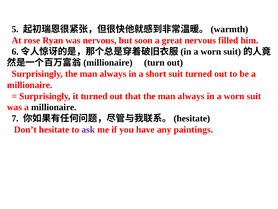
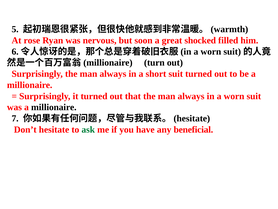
great nervous: nervous -> shocked (200, 40)
ask colour: purple -> green (88, 129)
paintings: paintings -> beneficial (193, 129)
